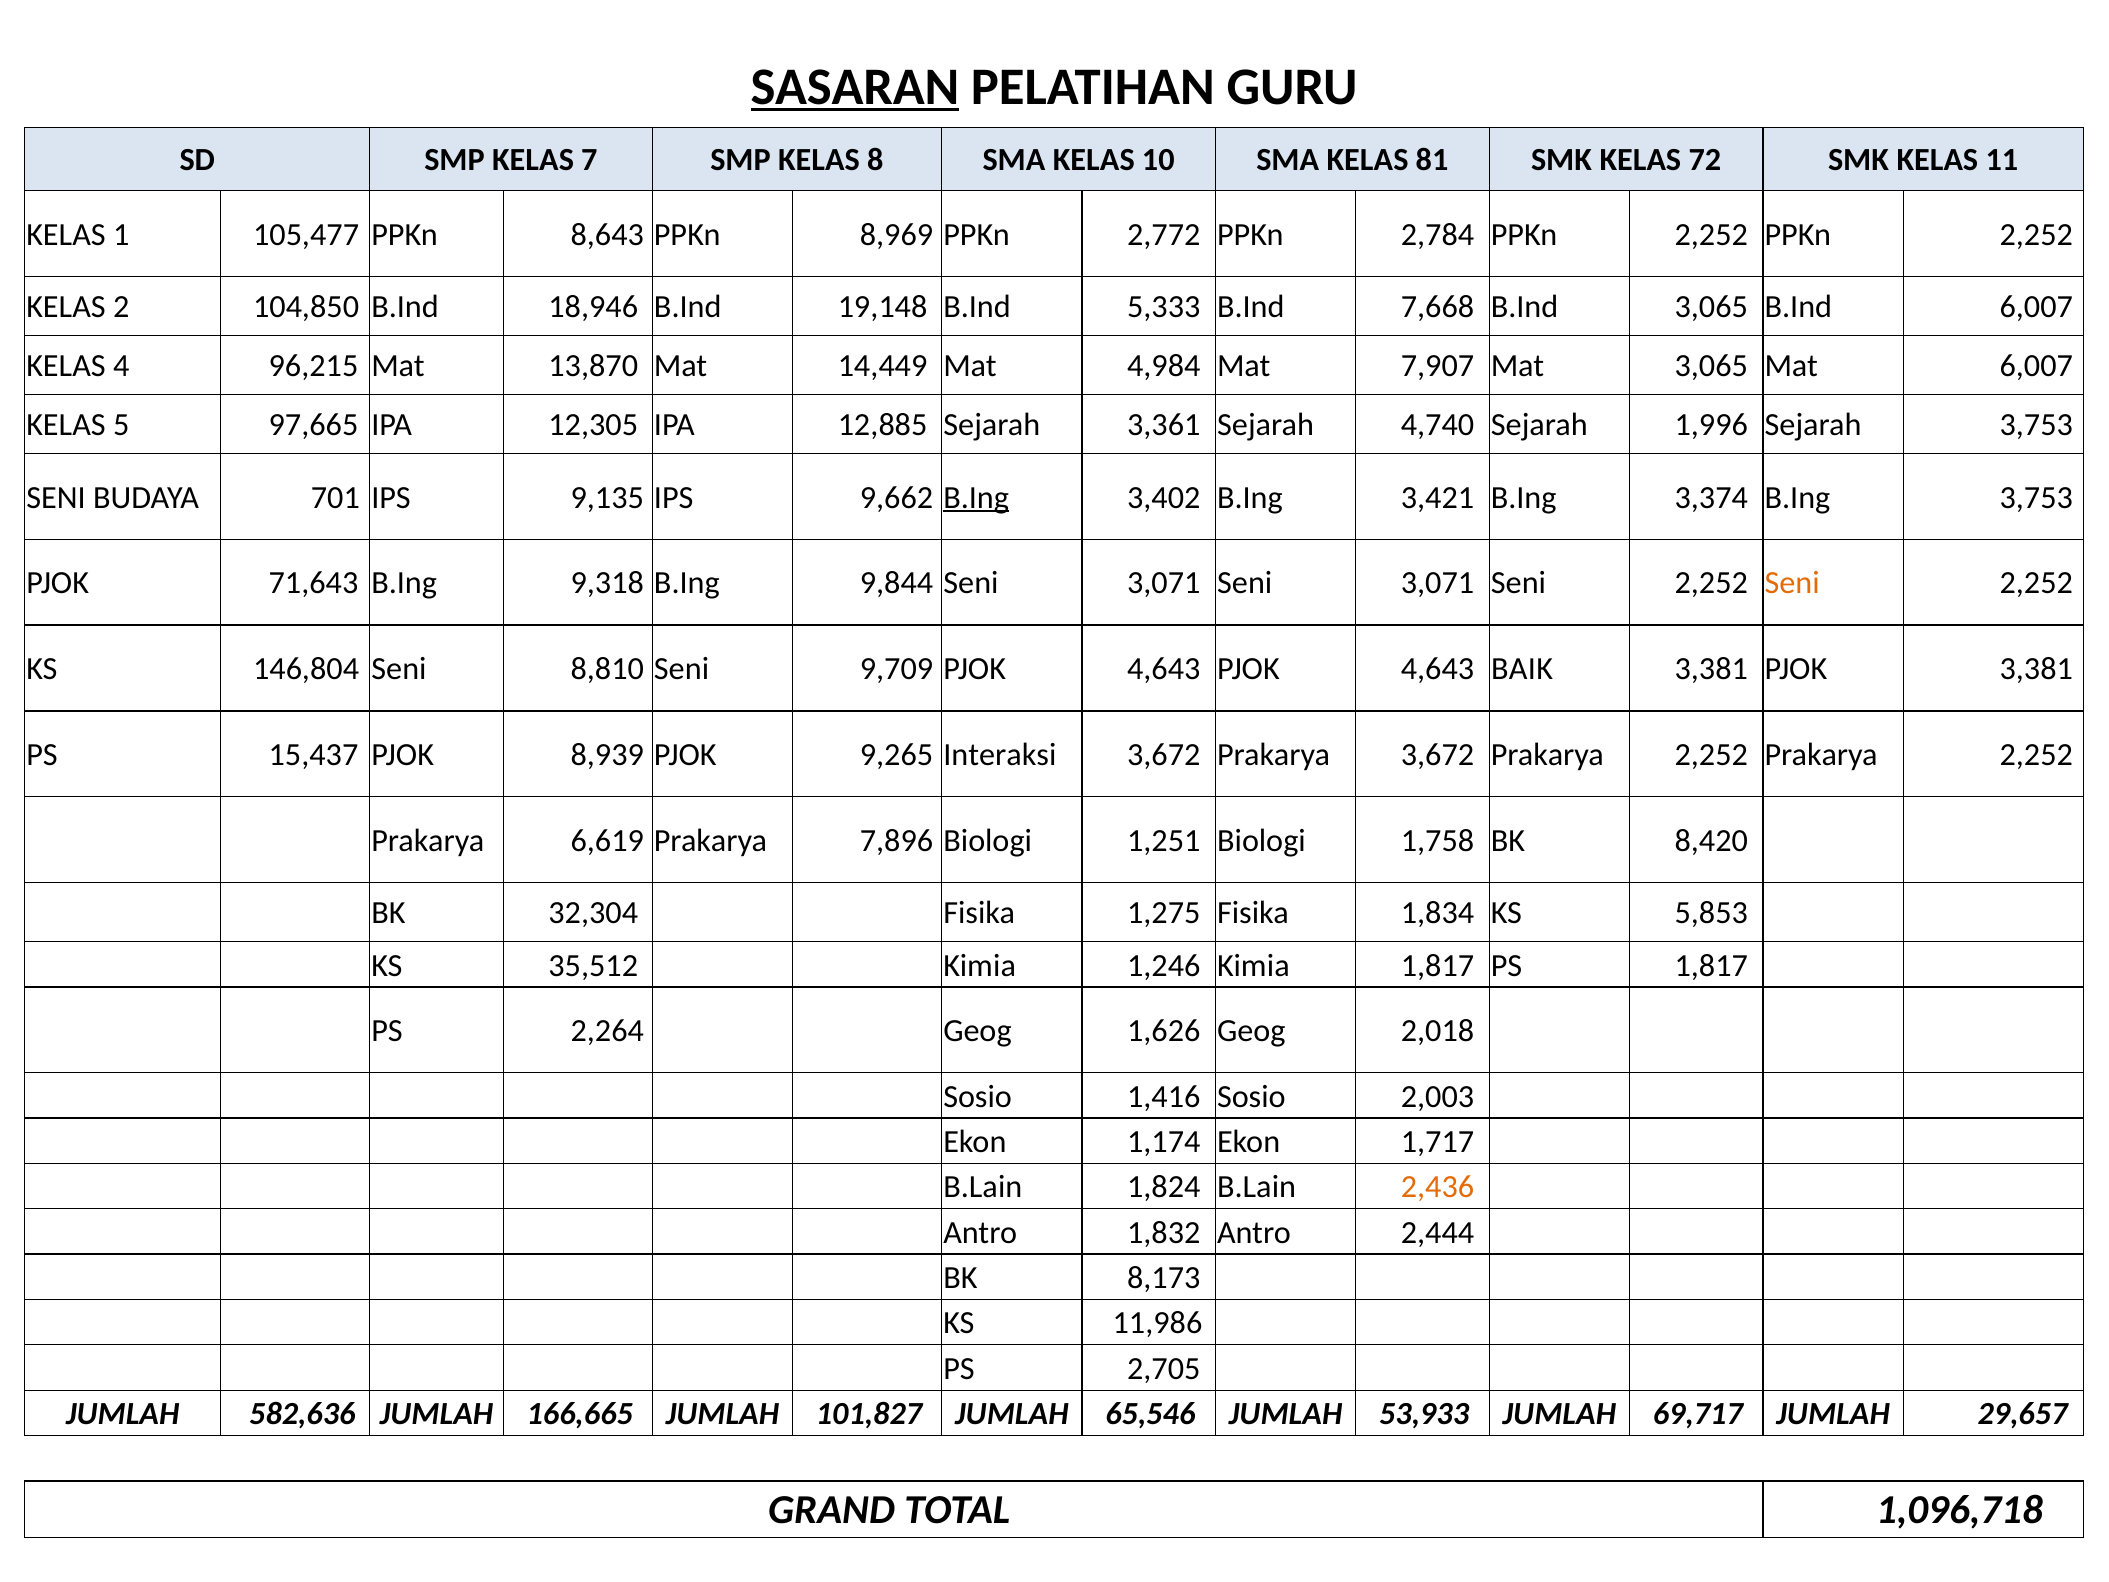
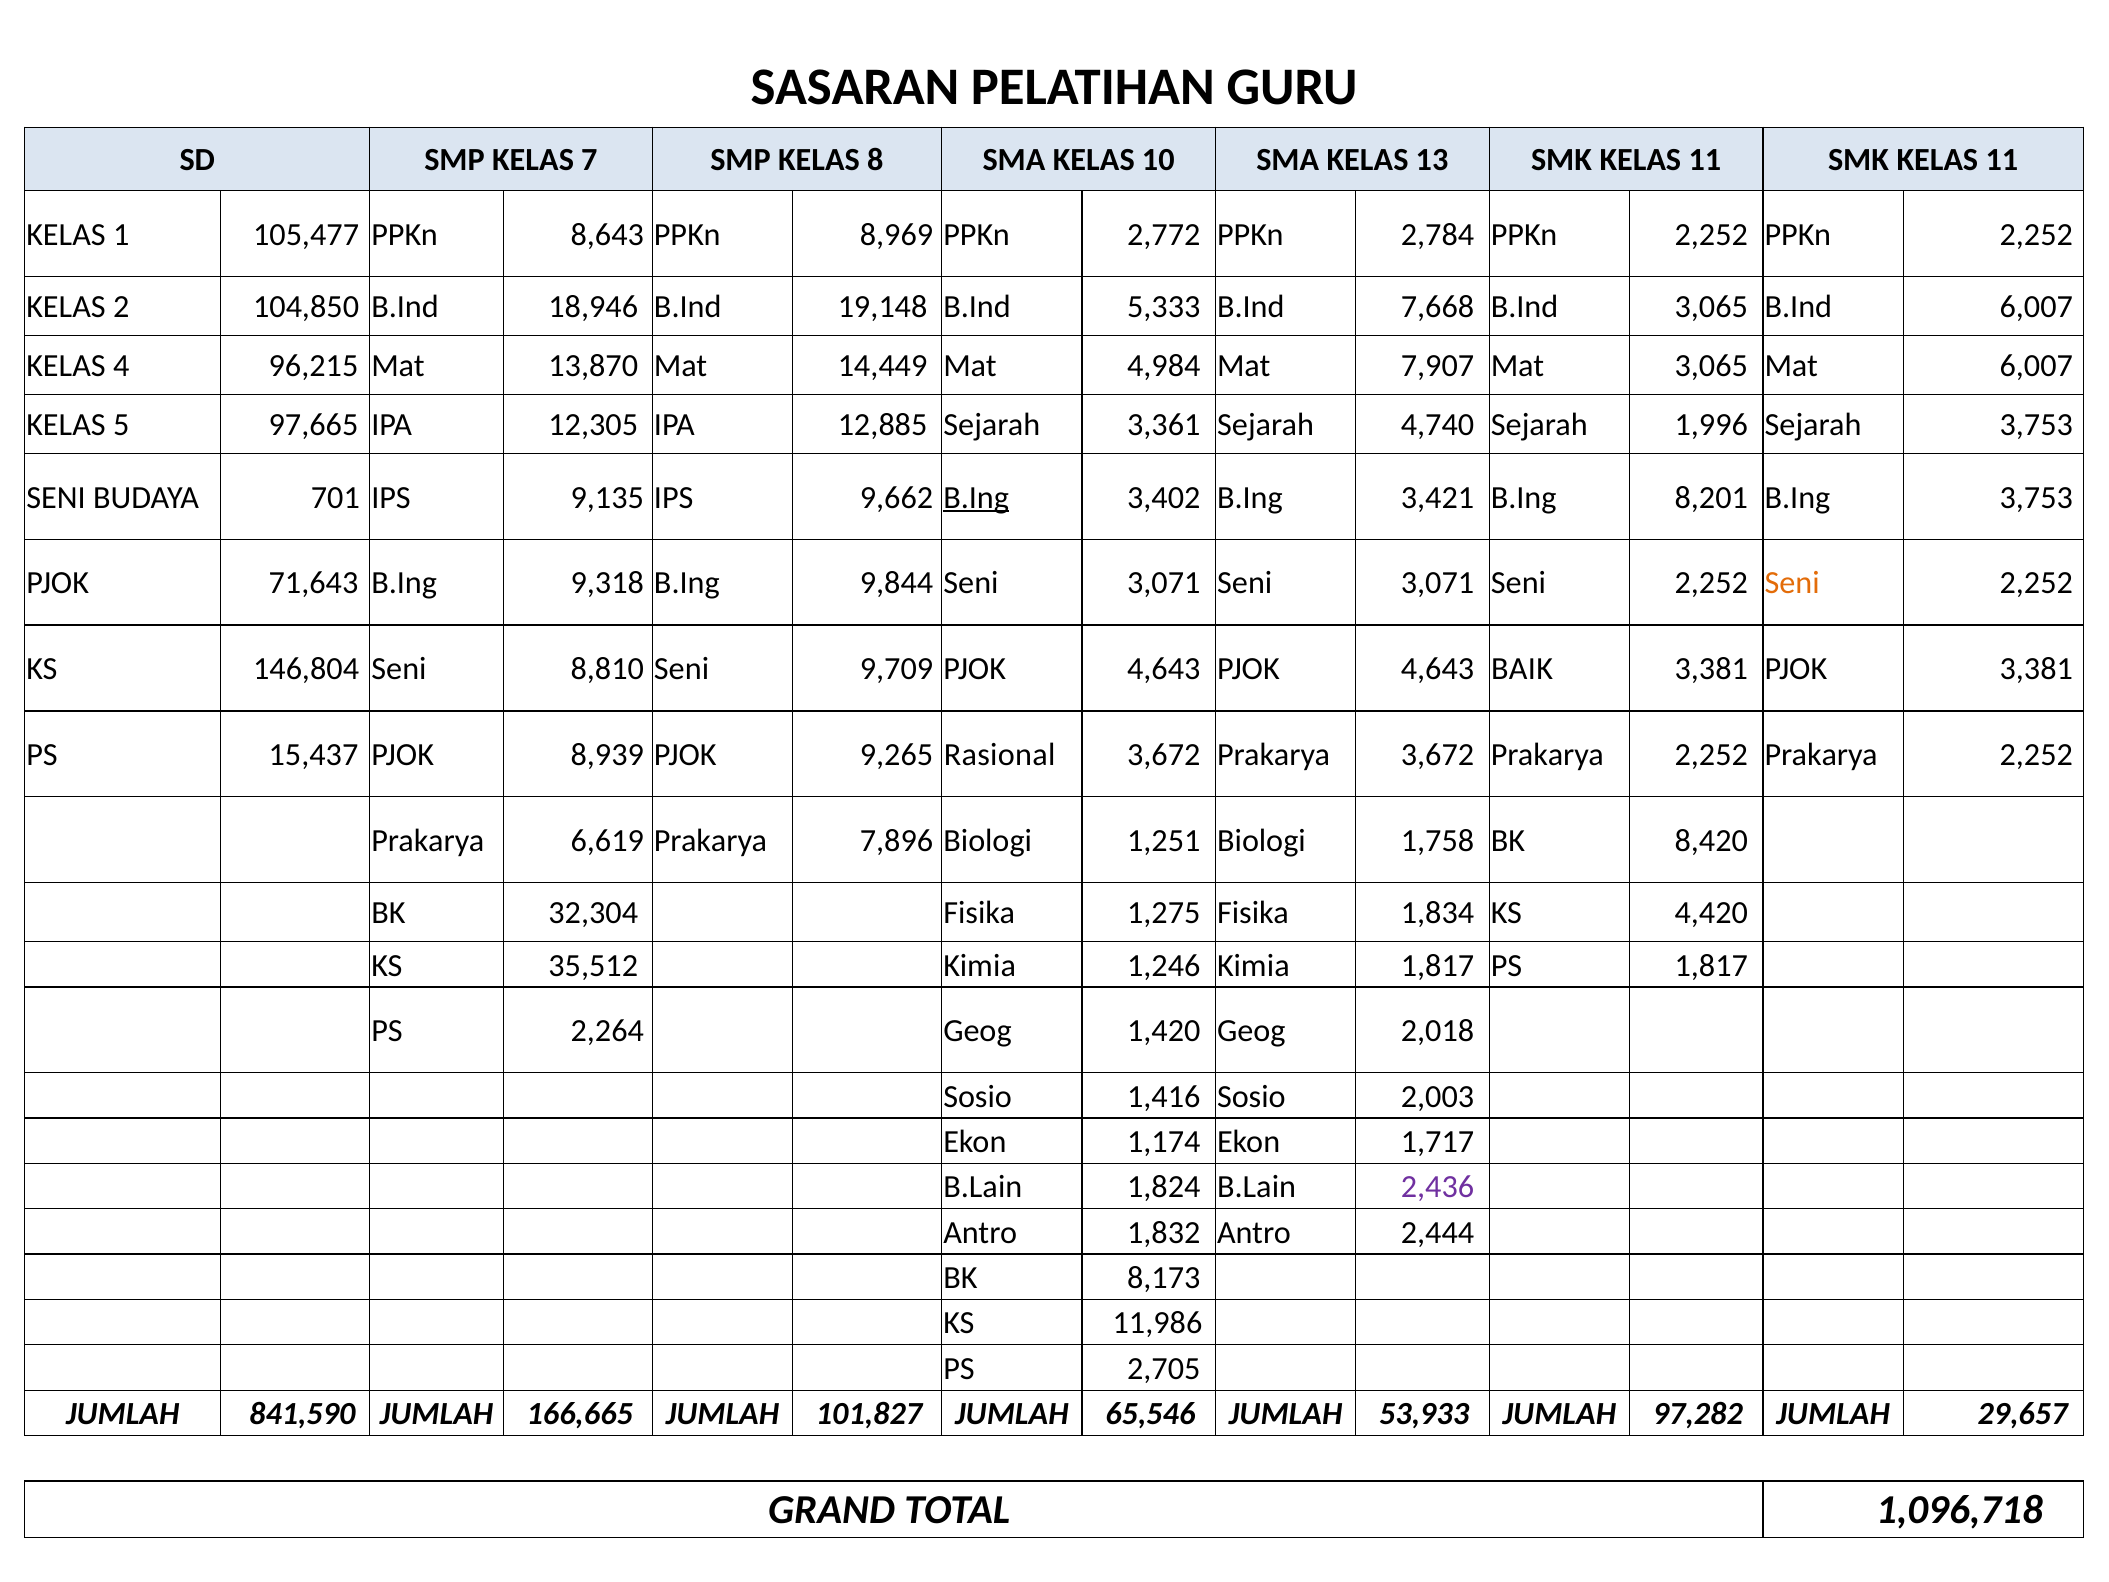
SASARAN underline: present -> none (855, 87)
81: 81 -> 13 (1432, 160)
72: 72 -> 11 (1705, 160)
3,374: 3,374 -> 8,201 (1711, 497)
Interaksi: Interaksi -> Rasional (1000, 755)
5,853: 5,853 -> 4,420 (1711, 913)
1,626: 1,626 -> 1,420 (1164, 1031)
2,436 colour: orange -> purple (1438, 1187)
582,636: 582,636 -> 841,590 (302, 1414)
69,717: 69,717 -> 97,282 (1698, 1414)
